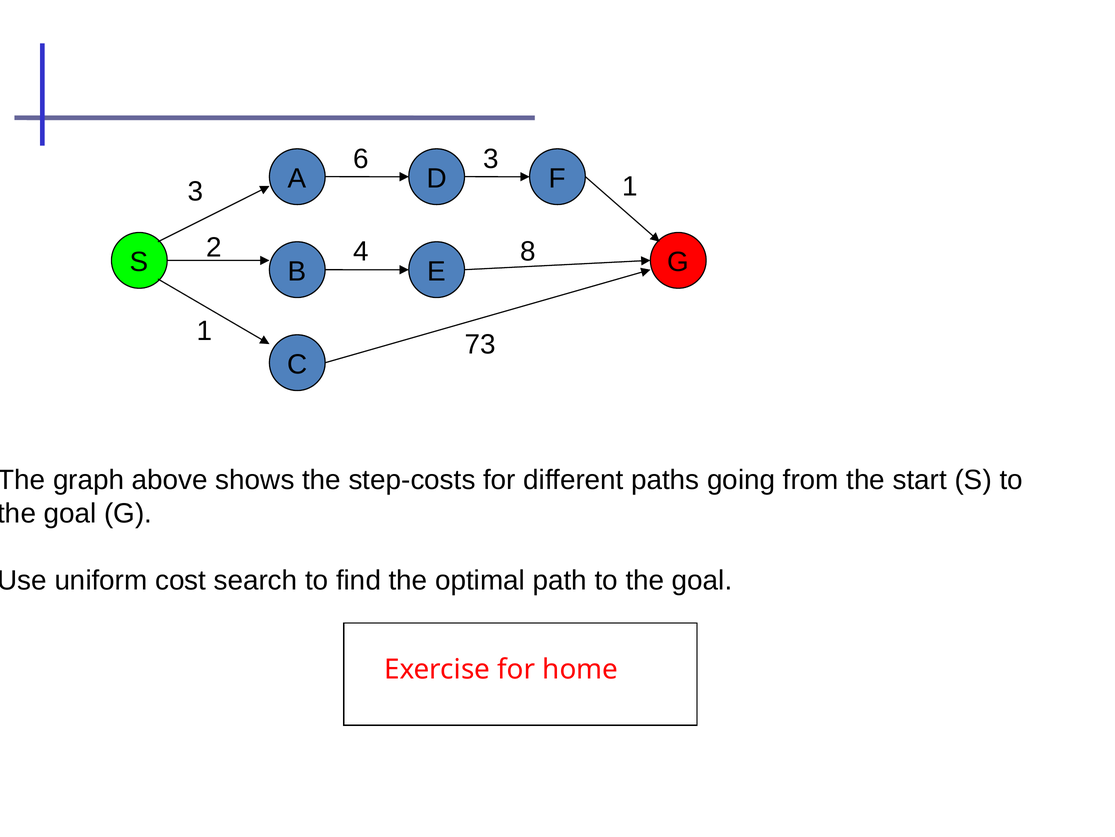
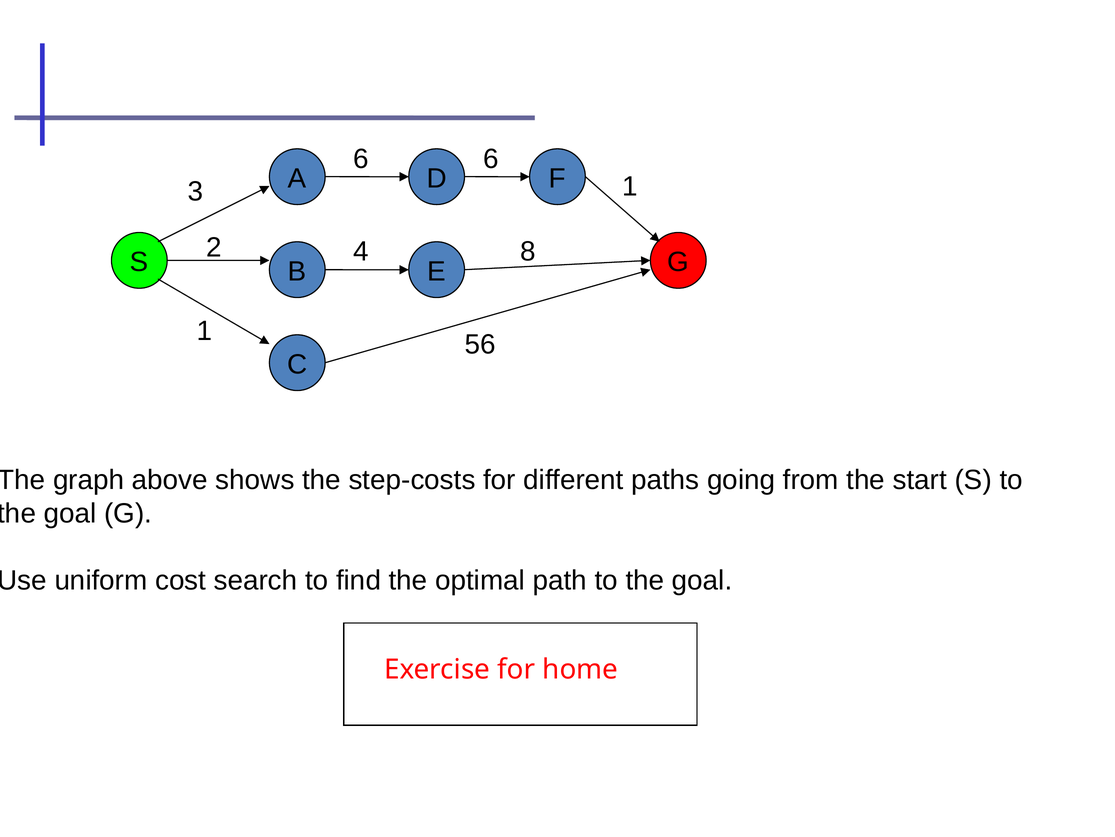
6 3: 3 -> 6 (491, 159)
73: 73 -> 56 (480, 344)
